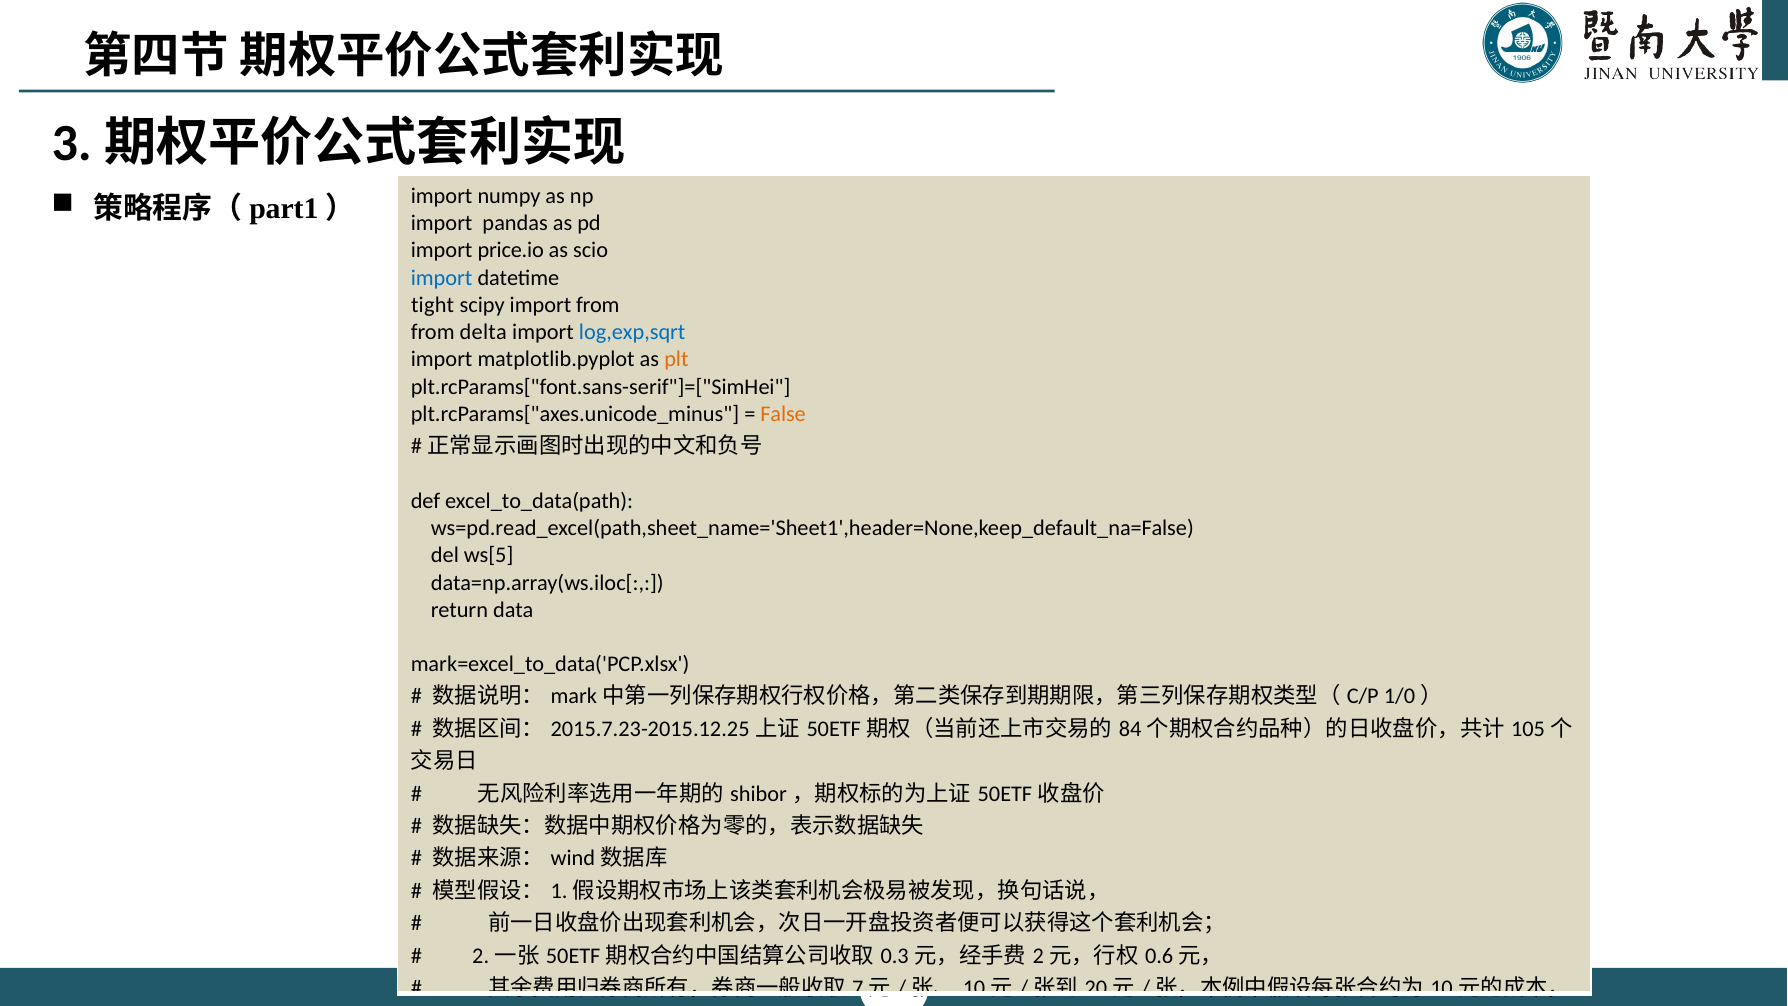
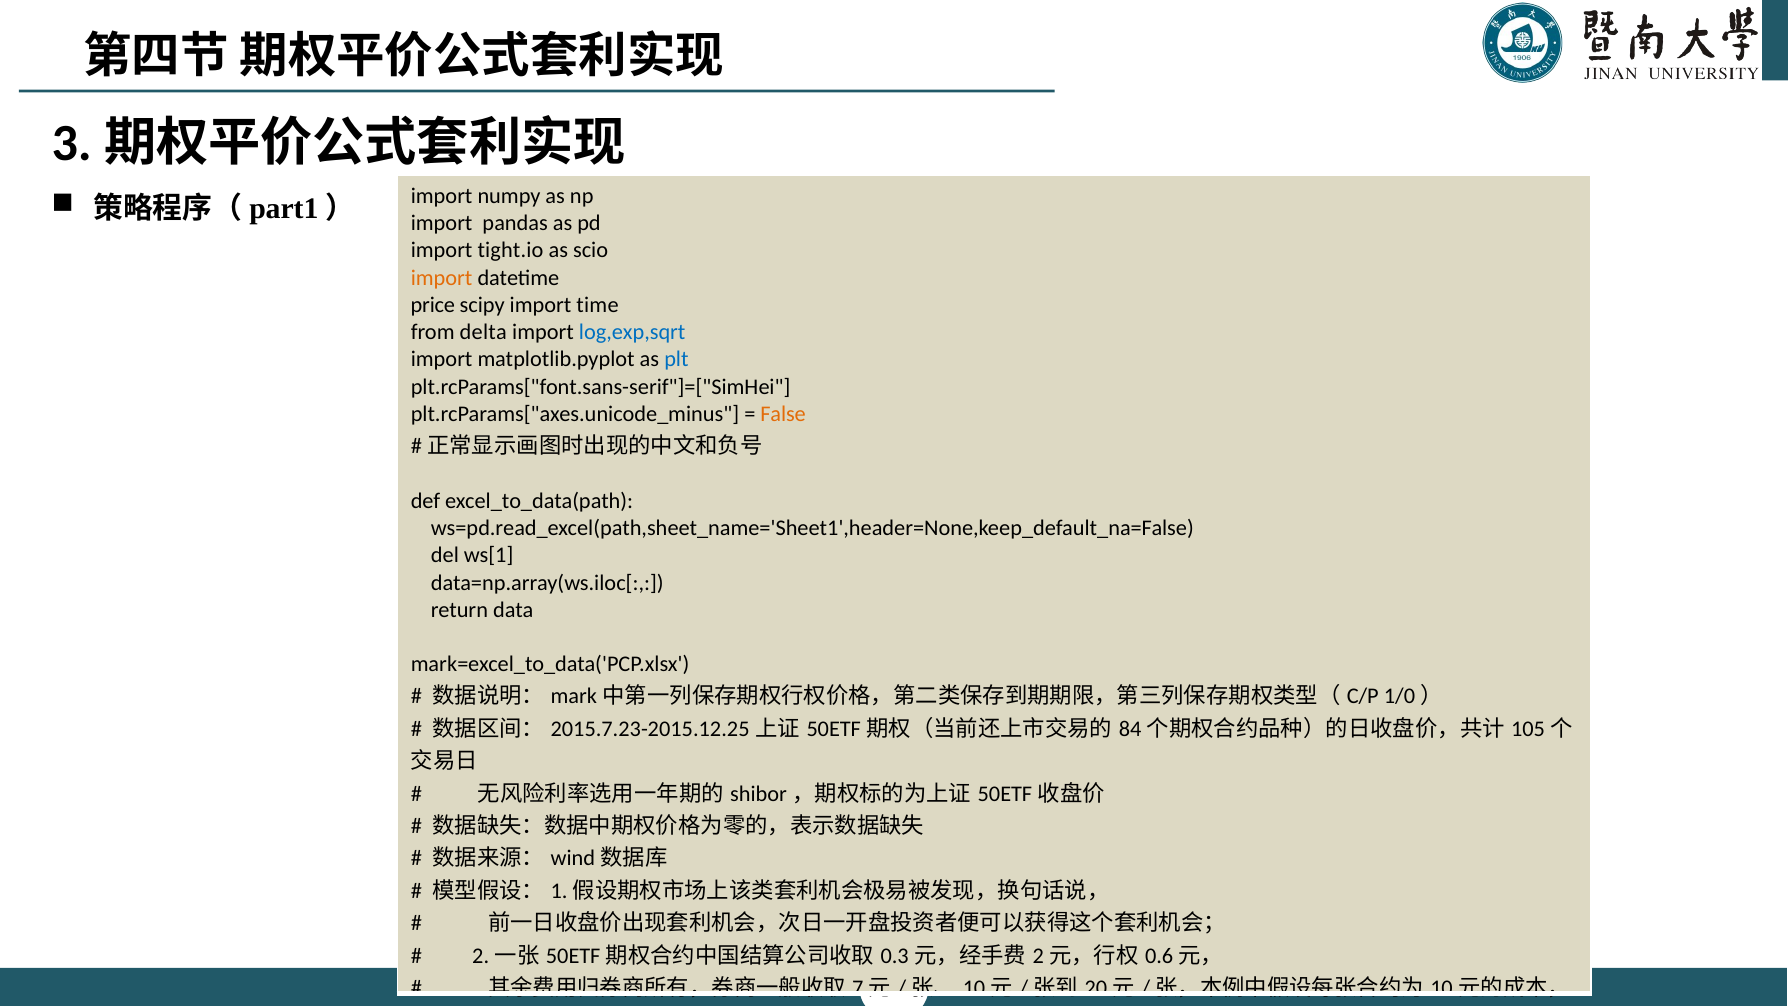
price.io: price.io -> tight.io (510, 251)
import colour: blue -> orange (442, 278)
tight: tight -> price (433, 305)
import from: from -> time (598, 305)
plt colour: orange -> blue (676, 360)
ws[5: ws[5 -> ws[1 (489, 556)
